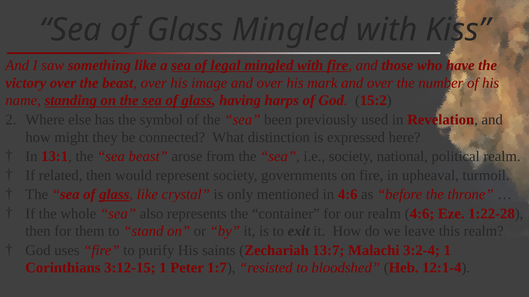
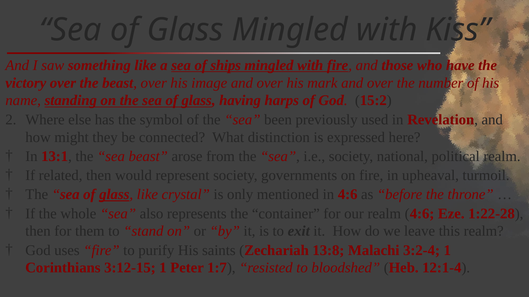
legal: legal -> ships (226, 65)
13:7: 13:7 -> 13:8 (328, 251)
